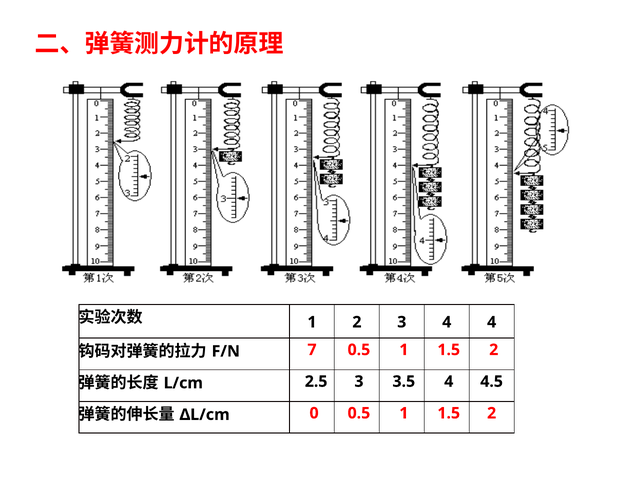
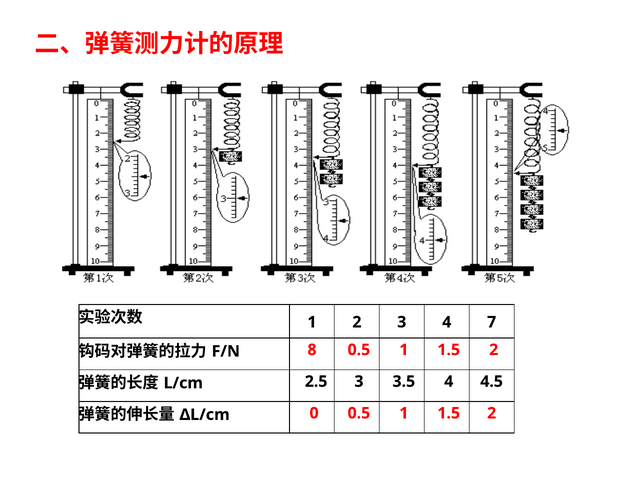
4 4: 4 -> 7 (492, 322)
7: 7 -> 8 (312, 350)
